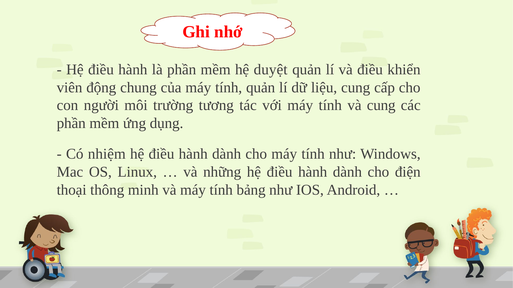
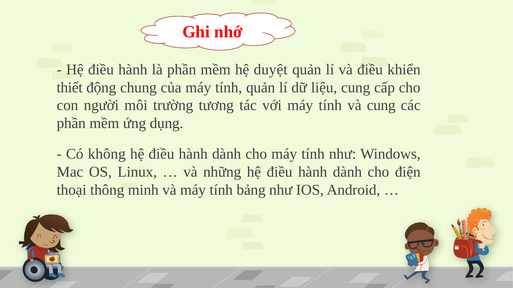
viên: viên -> thiết (70, 88)
nhiệm: nhiệm -> không (107, 154)
